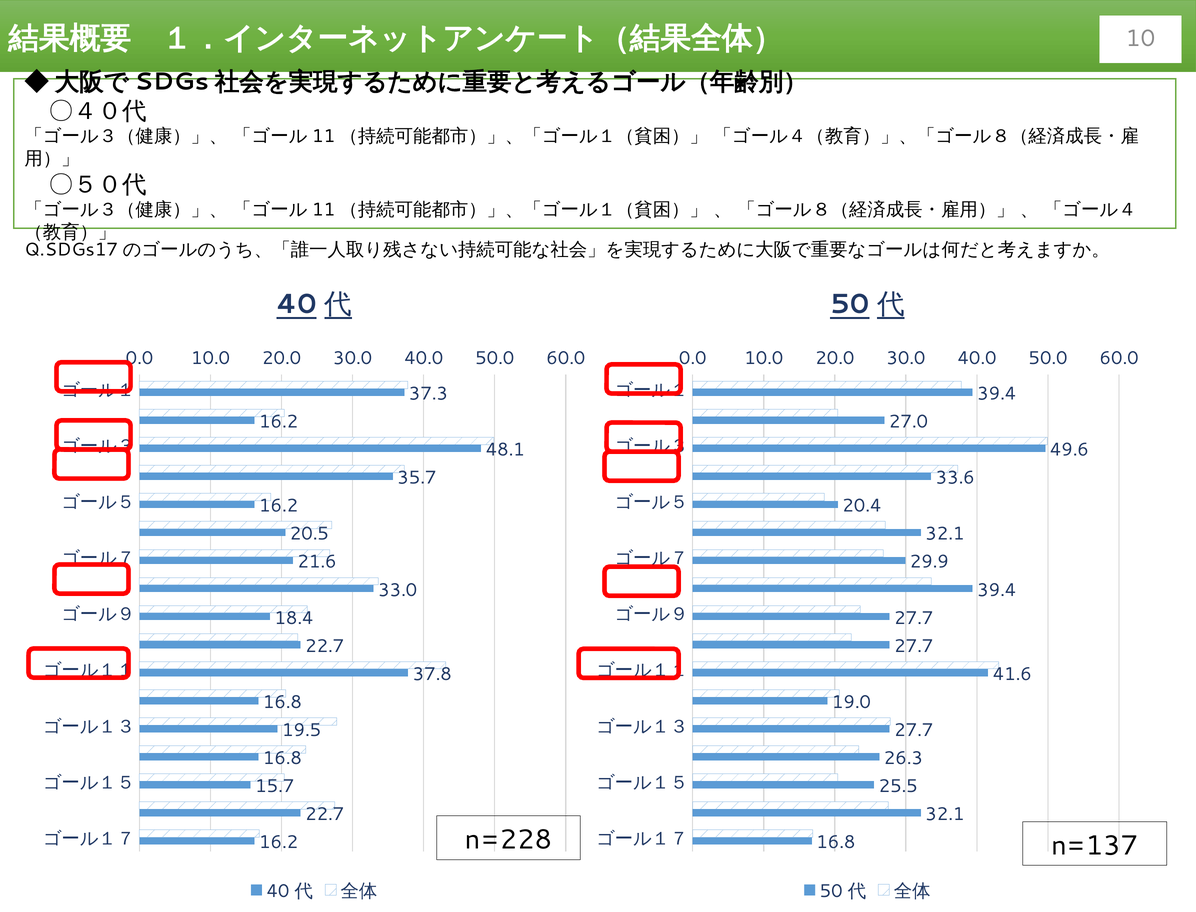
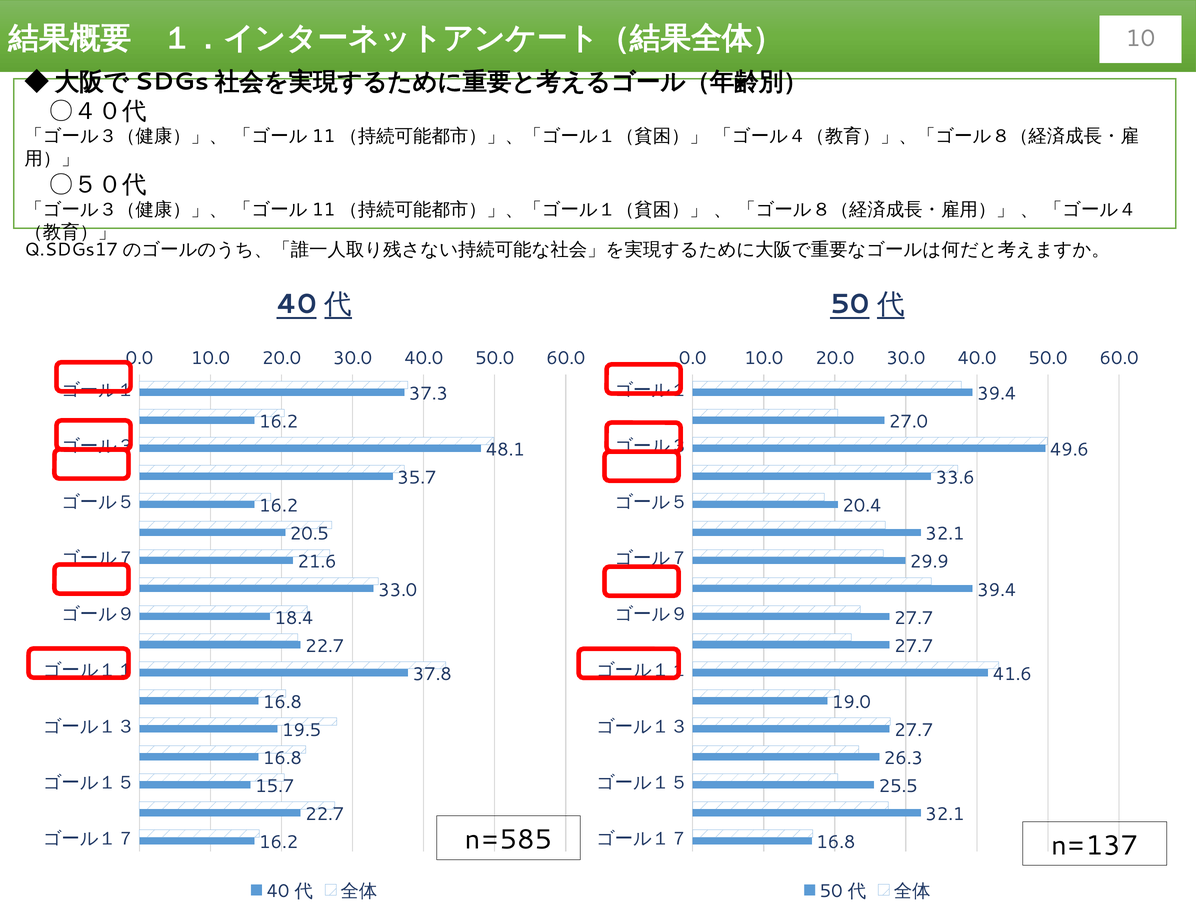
n=228: n=228 -> n=585 (508, 840)
